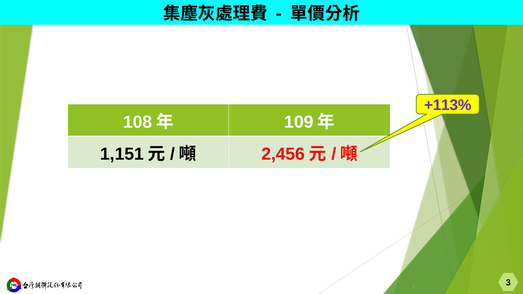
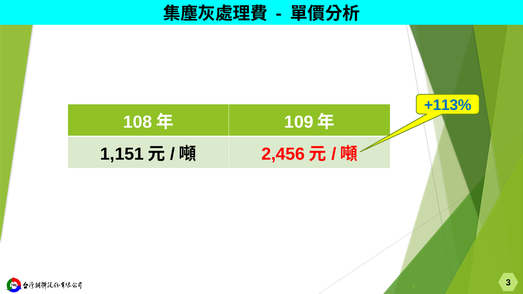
+113% colour: purple -> blue (448, 105)
